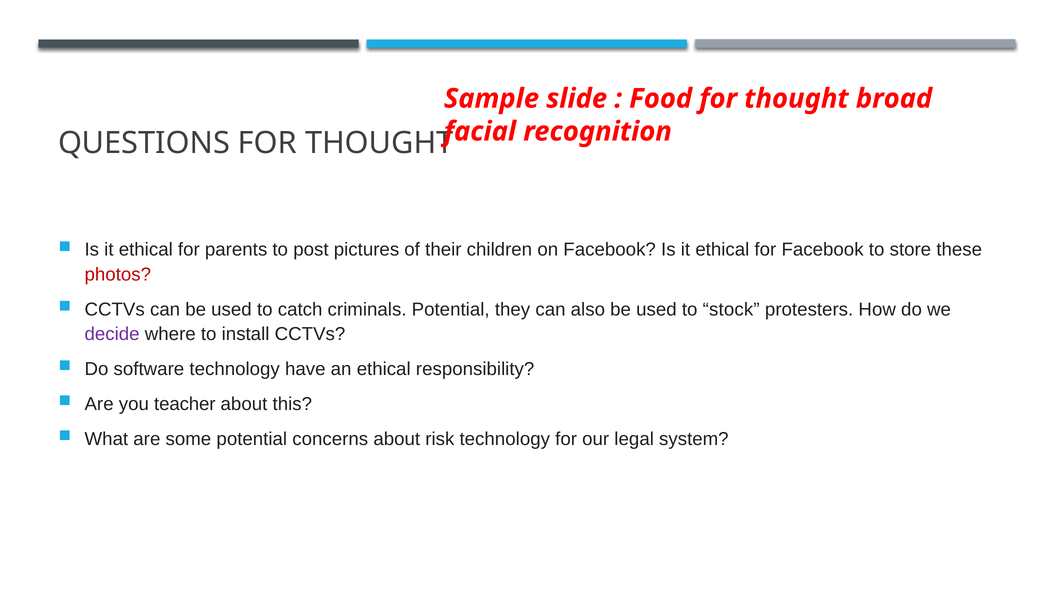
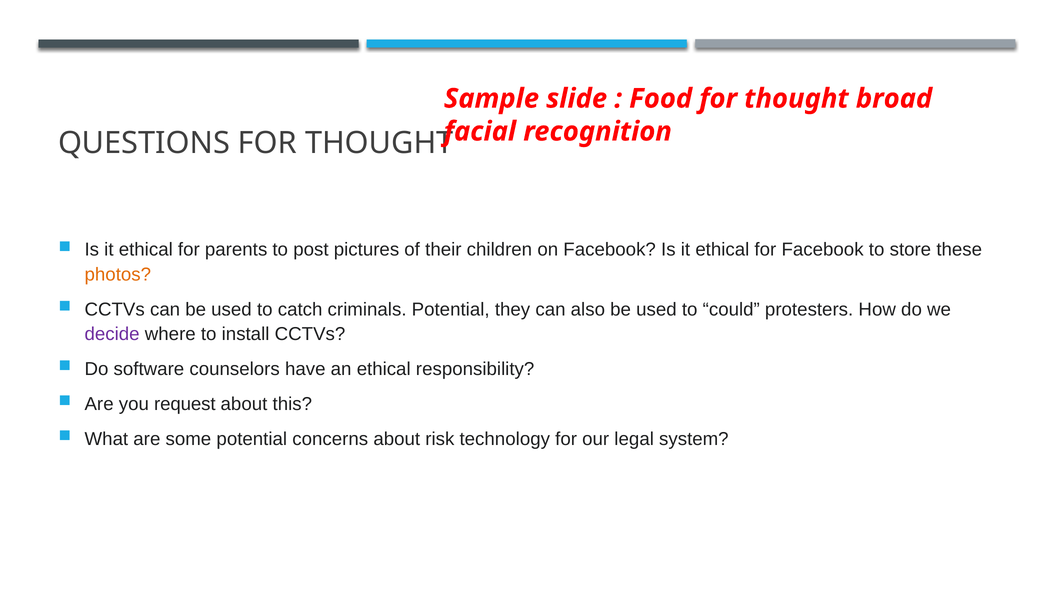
photos colour: red -> orange (118, 274)
stock: stock -> could (731, 309)
software technology: technology -> counselors (235, 369)
teacher: teacher -> request (185, 404)
